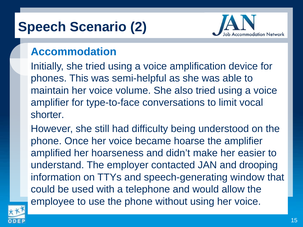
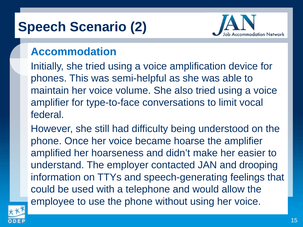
shorter: shorter -> federal (47, 115)
window: window -> feelings (248, 177)
